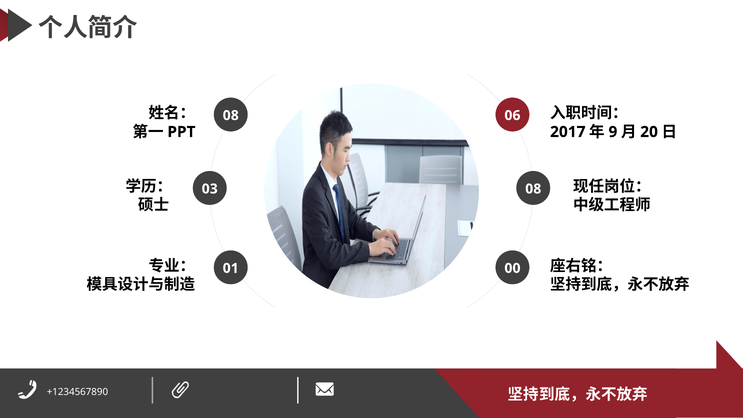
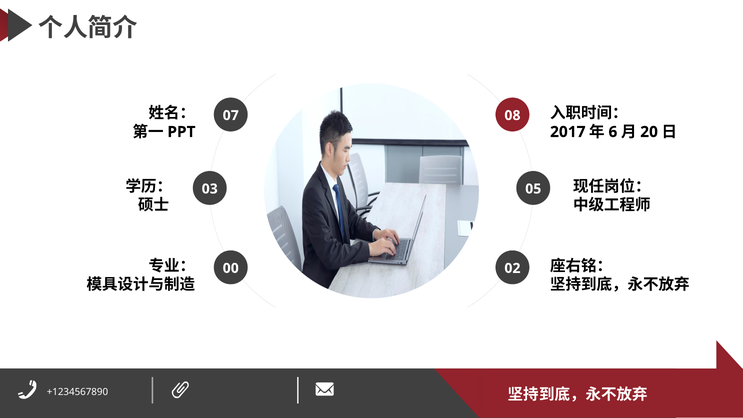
8: 8 -> 7 (235, 115)
6: 6 -> 8 (516, 115)
9: 9 -> 6 (613, 132)
8: 8 -> 5 (537, 189)
1: 1 -> 0 (235, 268)
0 0: 0 -> 2 (516, 268)
